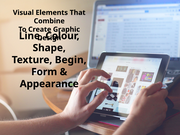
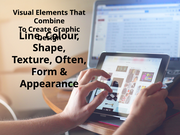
Begin: Begin -> Often (71, 60)
